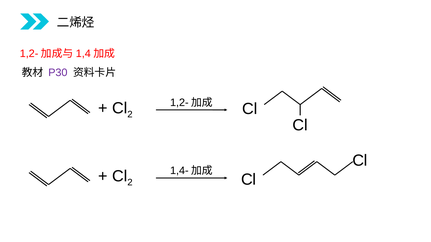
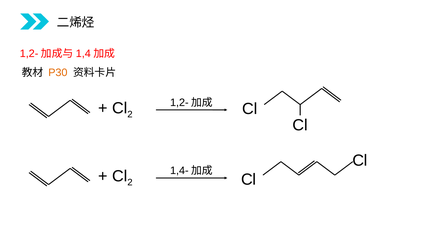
P30 colour: purple -> orange (58, 73)
